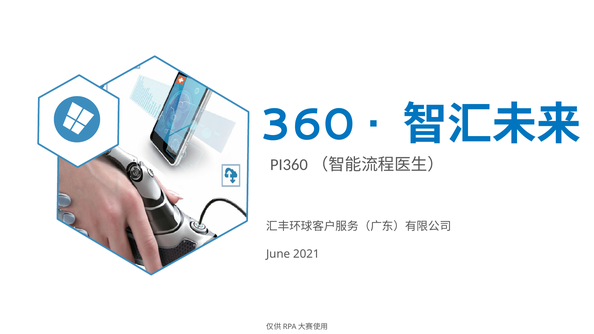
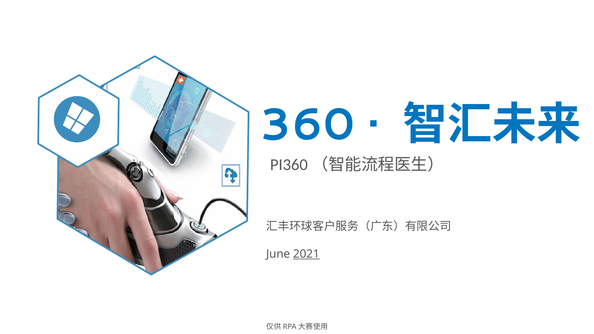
2021 underline: none -> present (306, 254)
